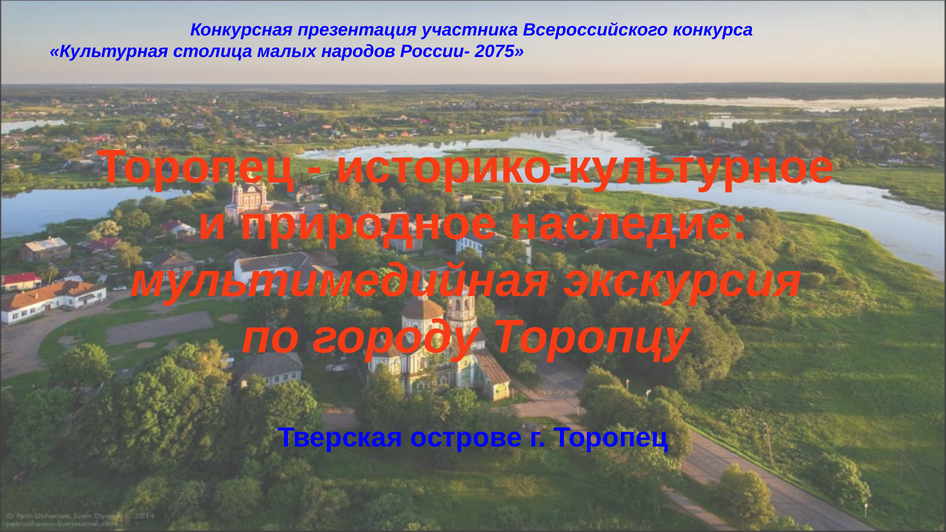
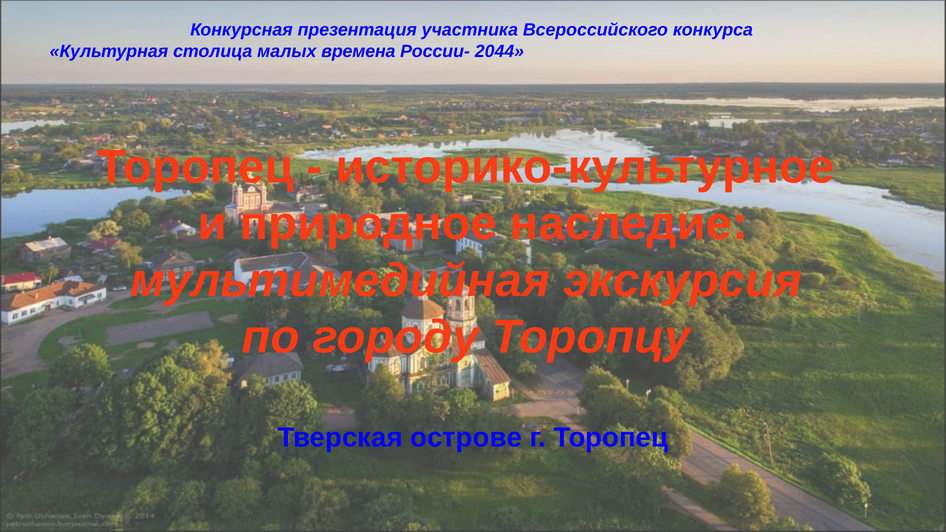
народов: народов -> времена (358, 51)
2075: 2075 -> 2044 (499, 51)
